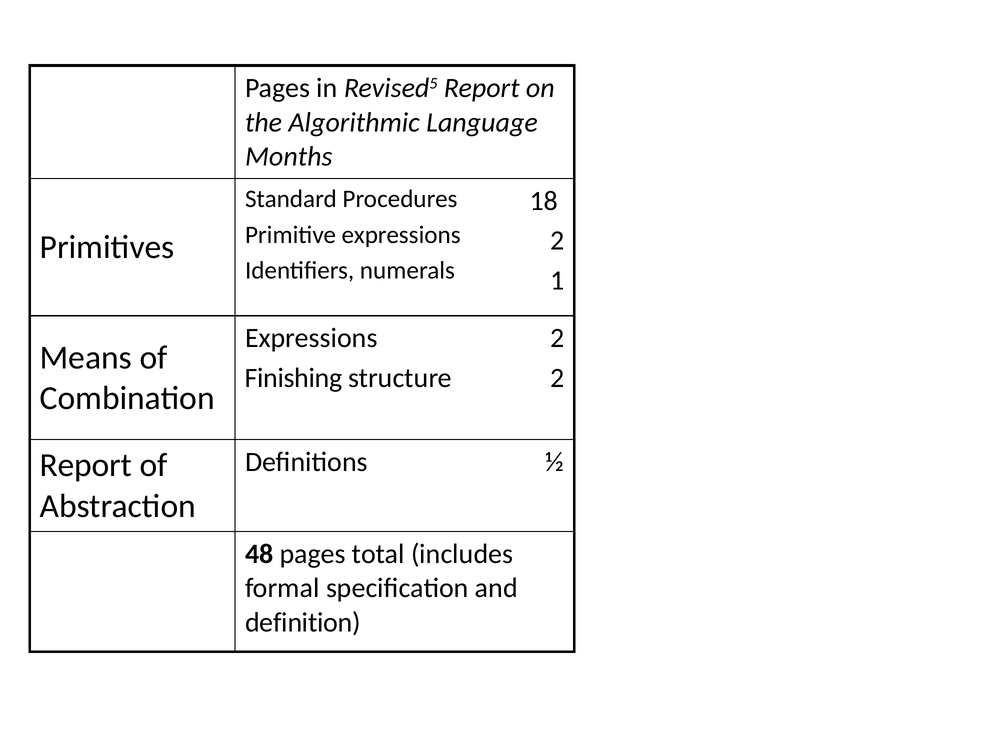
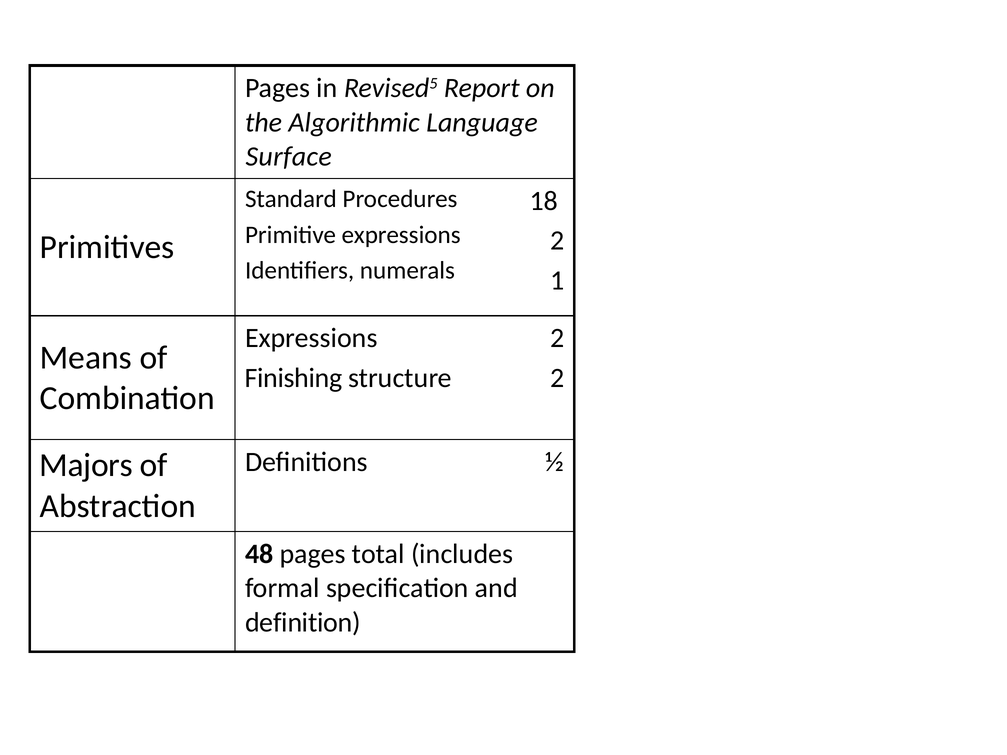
Months: Months -> Surface (289, 157)
Report: Report -> Majors (86, 465)
